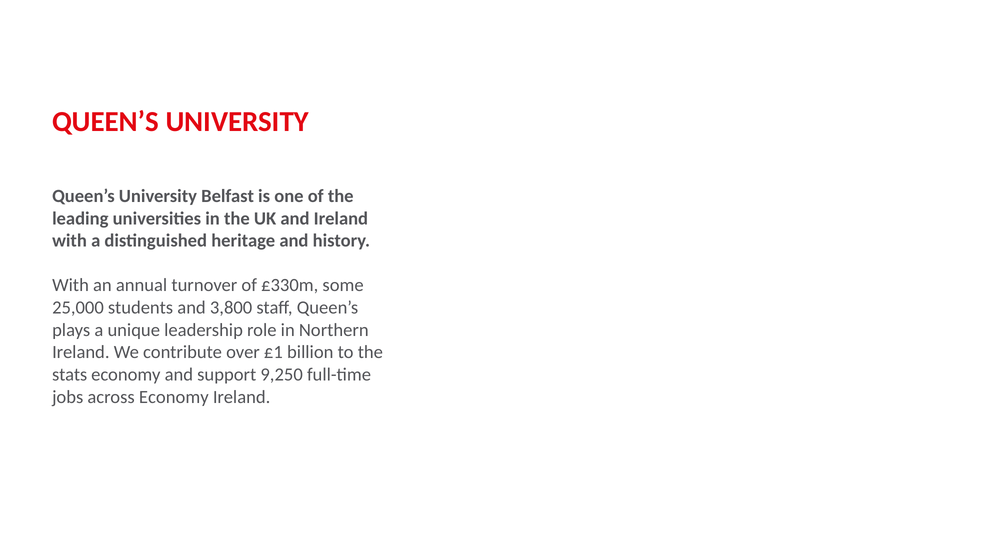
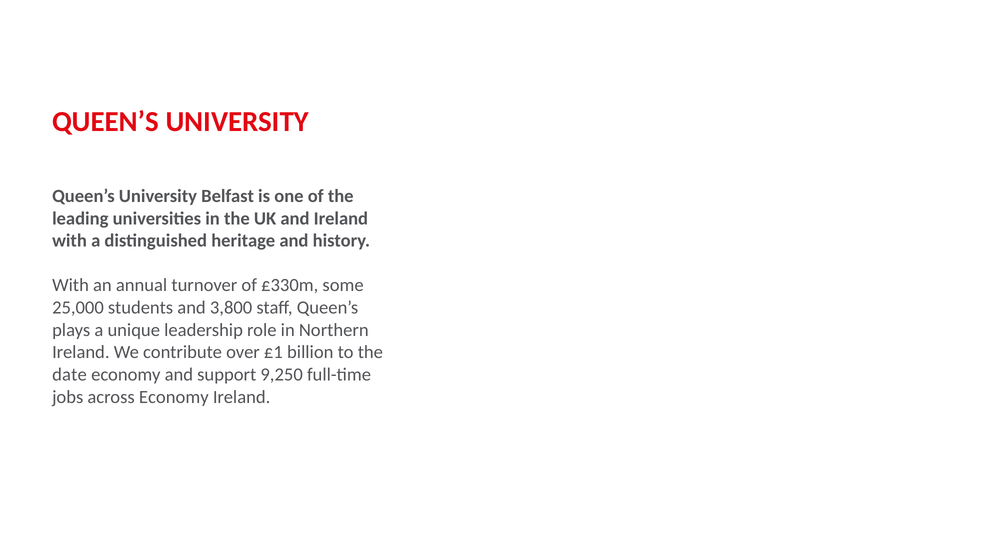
stats: stats -> date (69, 375)
